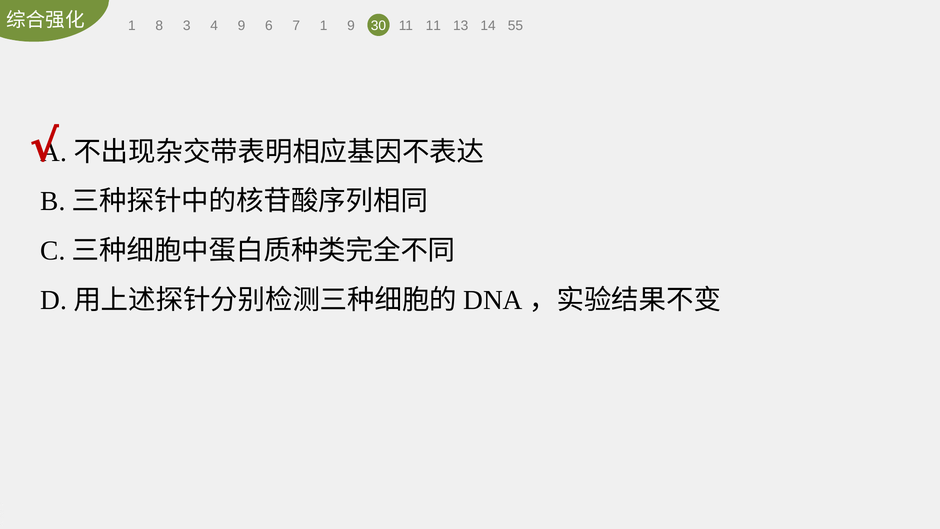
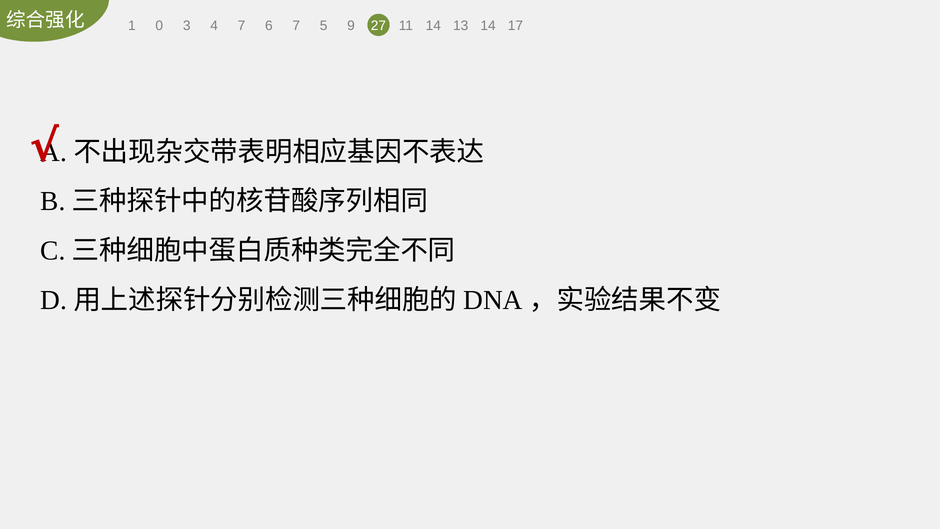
8: 8 -> 0 (159, 26)
4 9: 9 -> 7 (241, 26)
7 1: 1 -> 5 (324, 26)
30: 30 -> 27 (378, 26)
11 11: 11 -> 14 (433, 26)
55: 55 -> 17 (515, 26)
